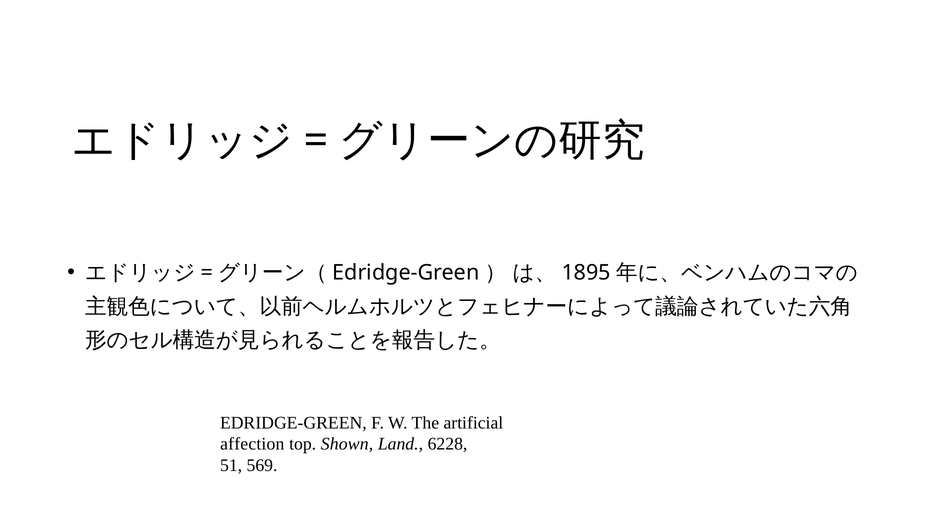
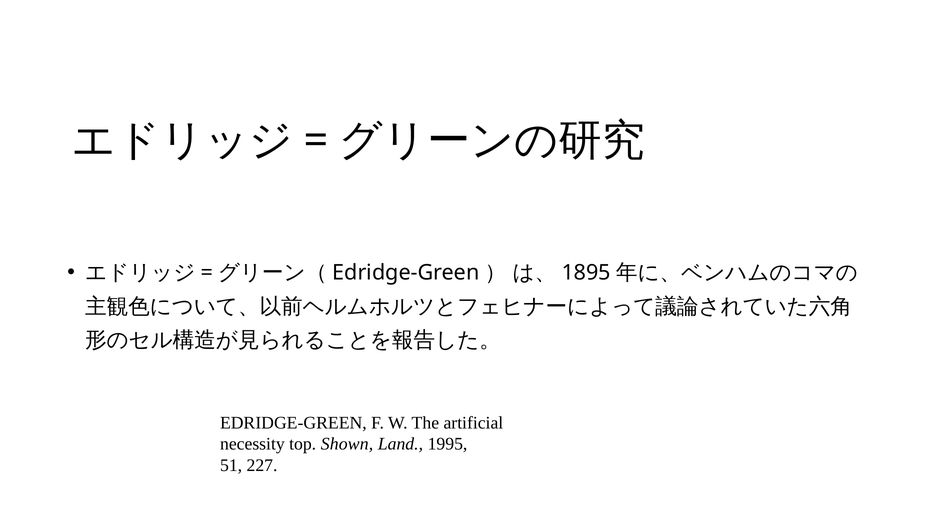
affection: affection -> necessity (252, 444)
6228: 6228 -> 1995 (448, 444)
569: 569 -> 227 (262, 466)
